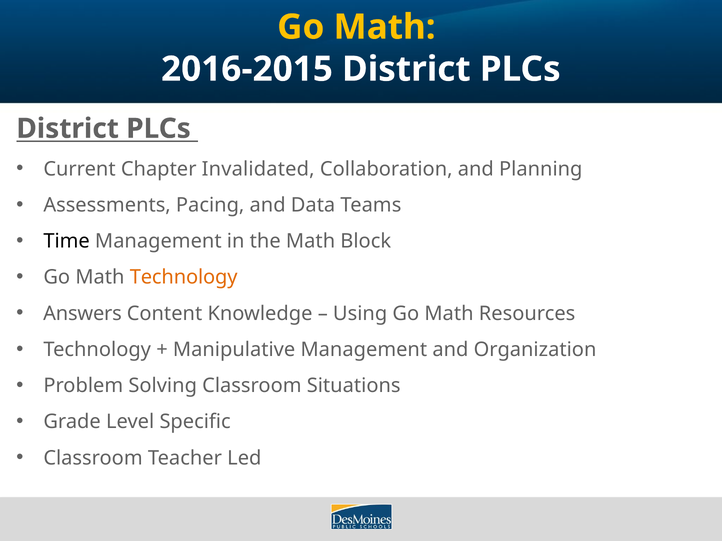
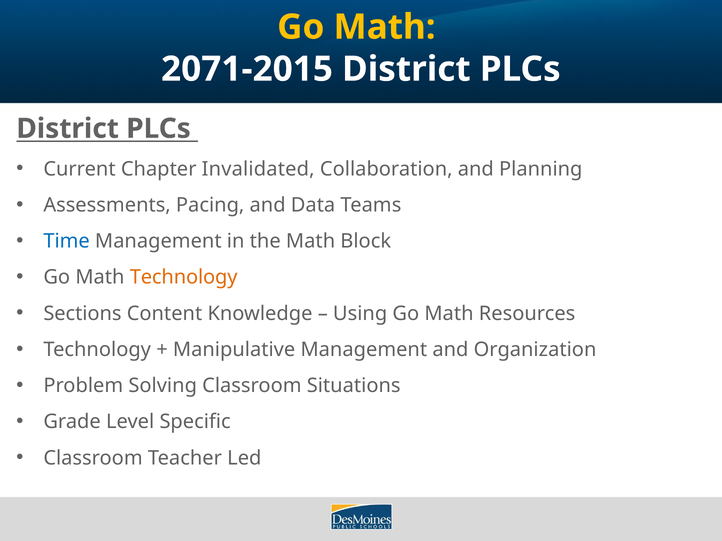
2016-2015: 2016-2015 -> 2071-2015 (247, 69)
Time colour: black -> blue (67, 241)
Answers: Answers -> Sections (82, 314)
